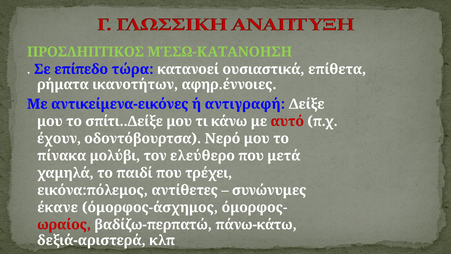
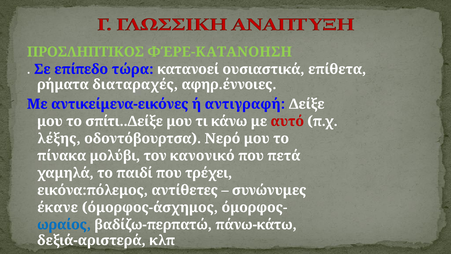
ΜΈΣΩ-ΚΑΤΑΝΟΗΣΗ: ΜΈΣΩ-ΚΑΤΑΝΟΗΣΗ -> ΦΈΡΕ-ΚΑΤΑΝΟΗΣΗ (220, 52)
ικανοτήτων: ικανοτήτων -> διαταραχές (135, 84)
έχουν: έχουν -> λέξης (59, 138)
ελεύθερο: ελεύθερο -> κανονικό (202, 156)
μετά: μετά -> πετά (284, 156)
ωραίος colour: red -> blue (64, 224)
